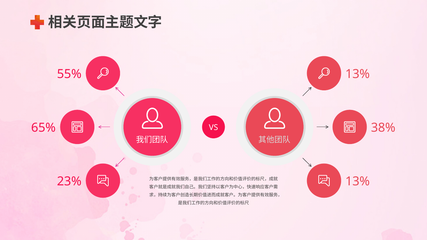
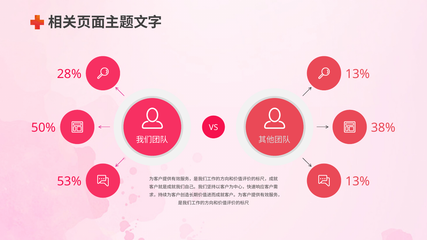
55%: 55% -> 28% (69, 74)
65%: 65% -> 50% (43, 128)
23%: 23% -> 53% (69, 182)
